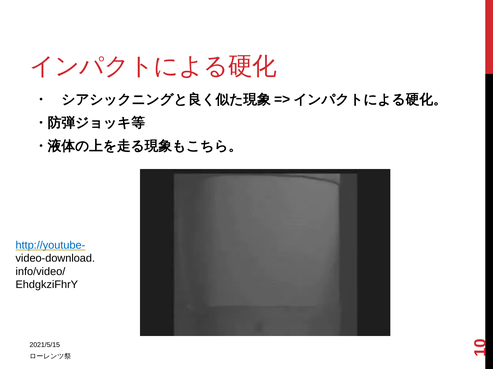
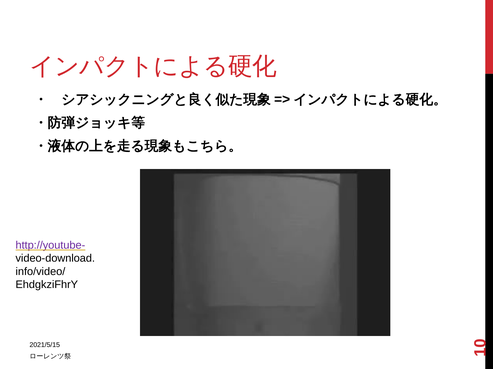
http://youtube- colour: blue -> purple (50, 246)
